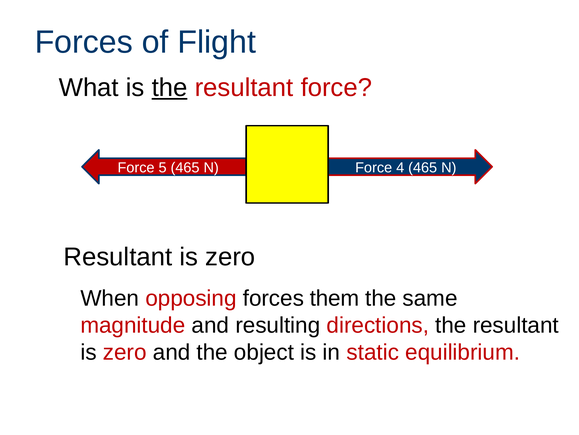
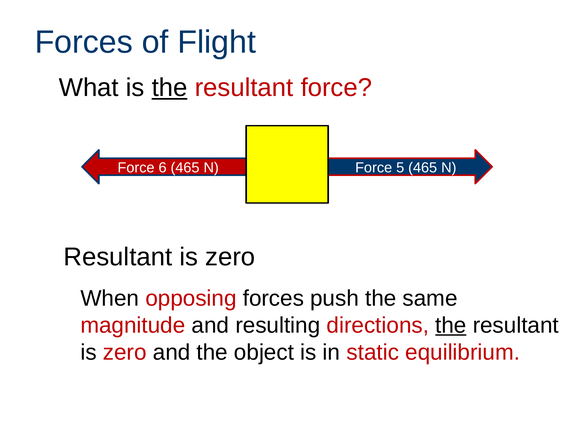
5: 5 -> 6 (163, 167)
4: 4 -> 5 (400, 167)
them: them -> push (335, 298)
the underline: none -> present (451, 325)
